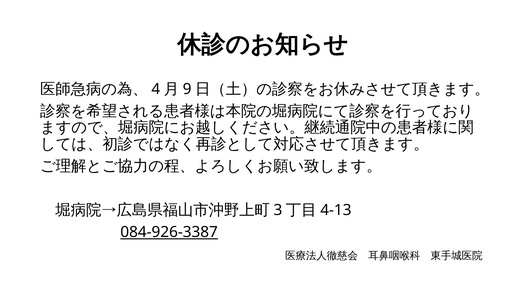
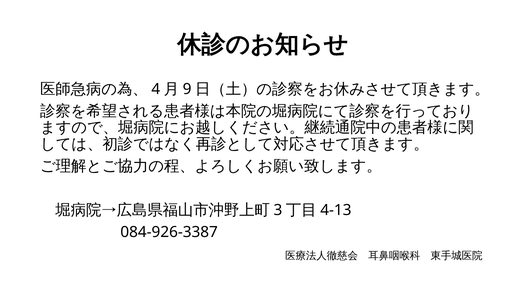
084-926-3387 underline: present -> none (169, 232)
